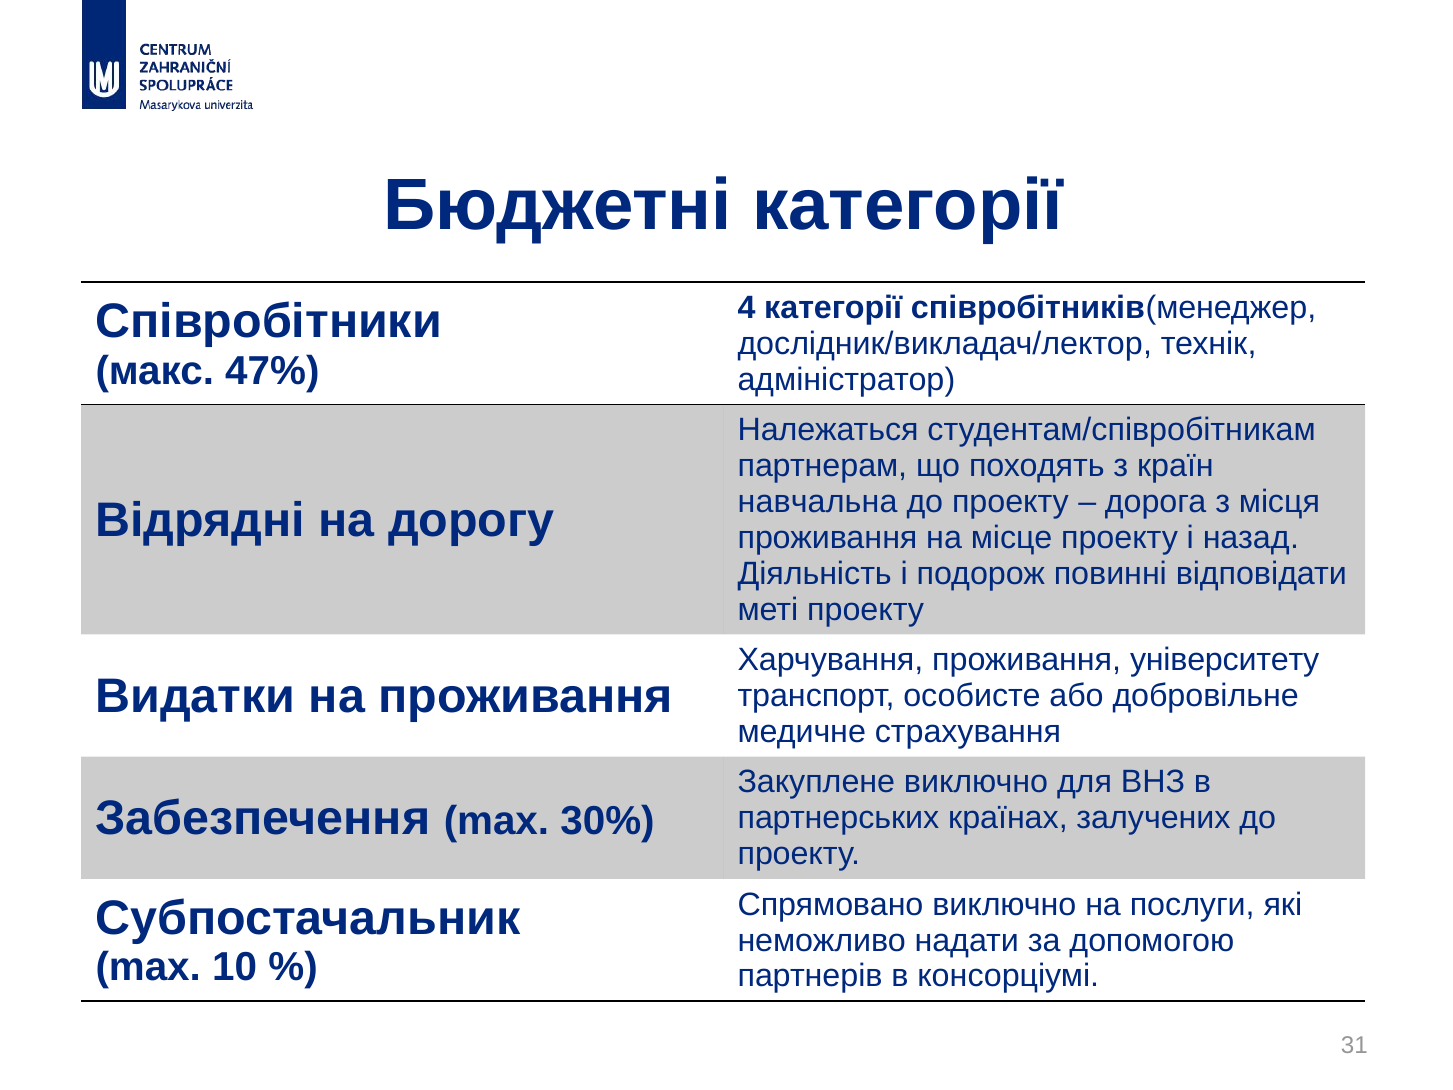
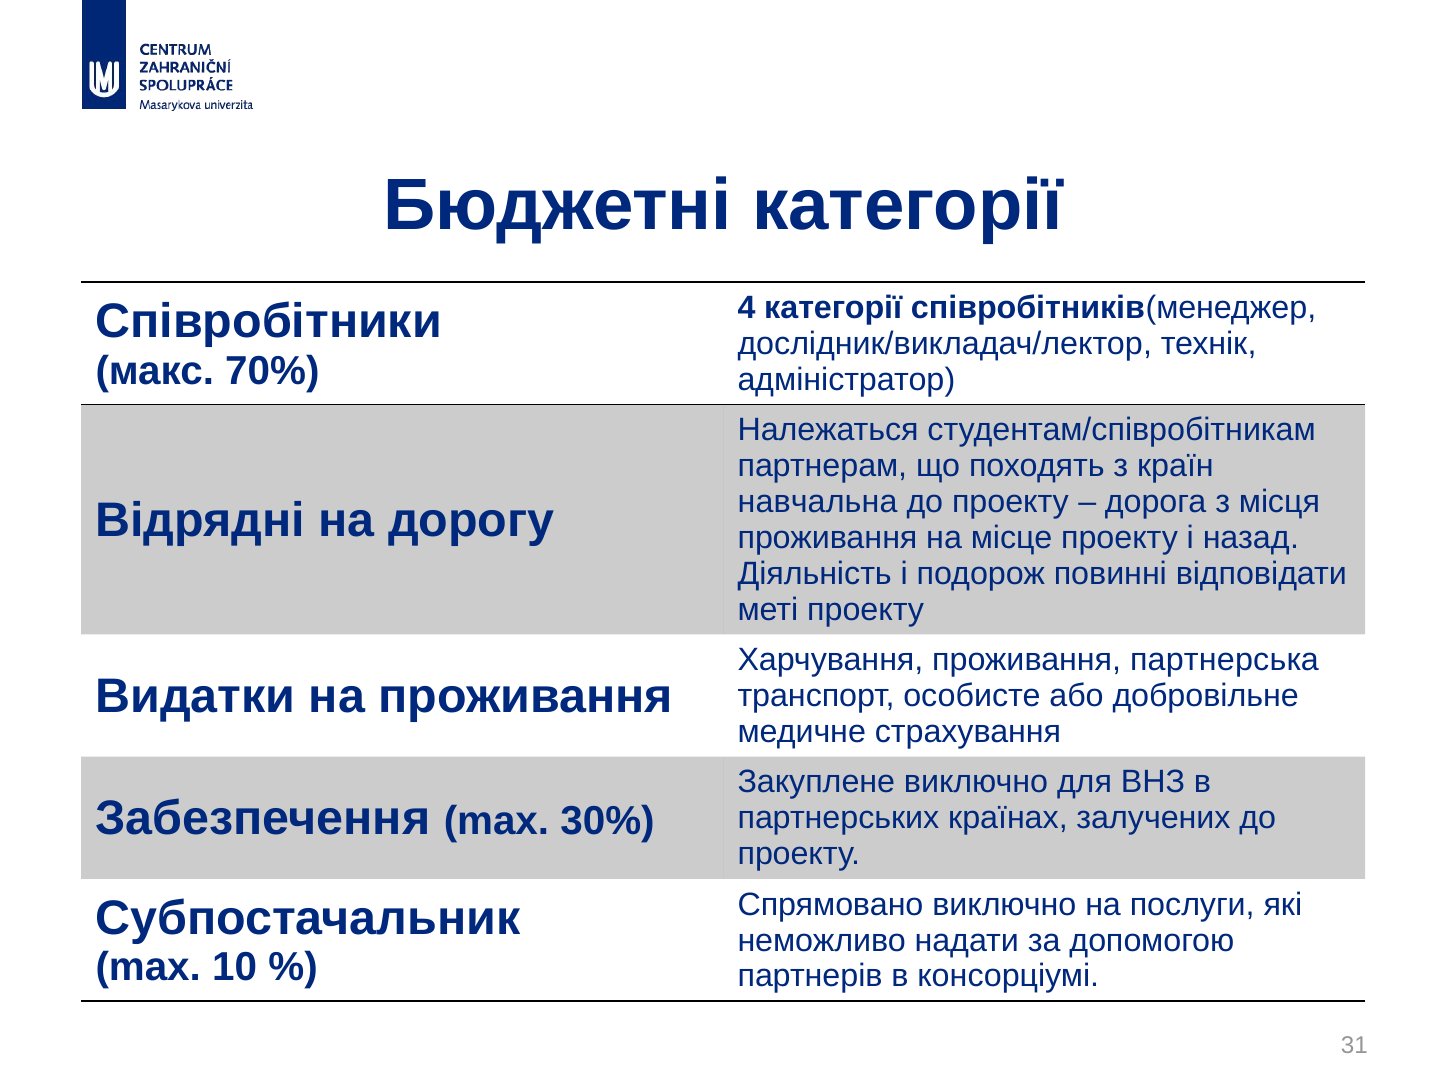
47%: 47% -> 70% (272, 371)
університету: університету -> партнерська (1224, 660)
